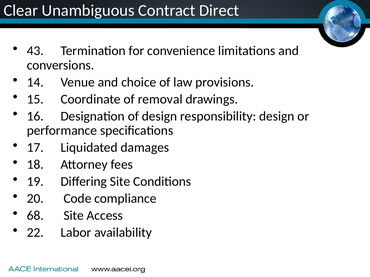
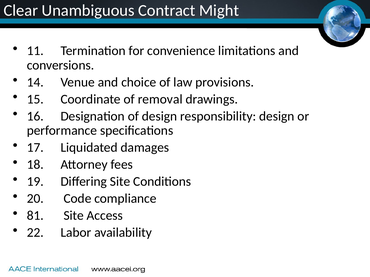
Direct: Direct -> Might (219, 10)
43: 43 -> 11 (35, 51)
68: 68 -> 81 (35, 216)
